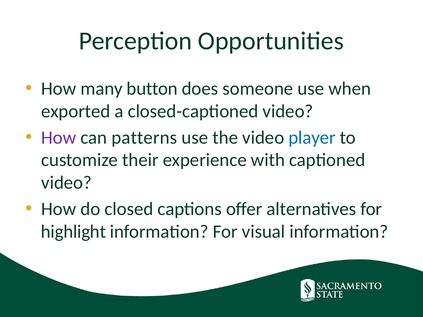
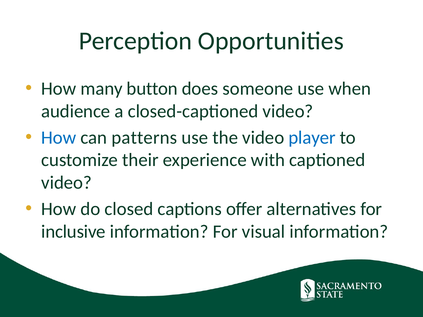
exported: exported -> audience (76, 111)
How colour: purple -> blue (59, 138)
highlight: highlight -> inclusive (73, 232)
